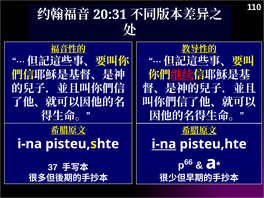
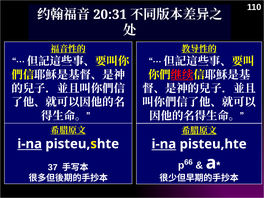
i-na underline: none -> present (30, 144)
